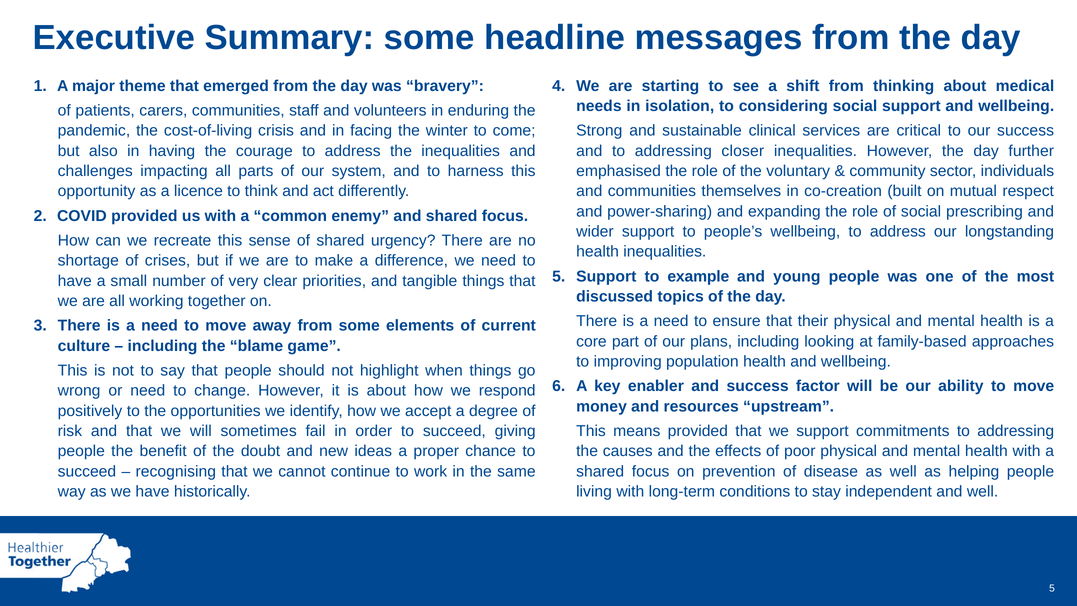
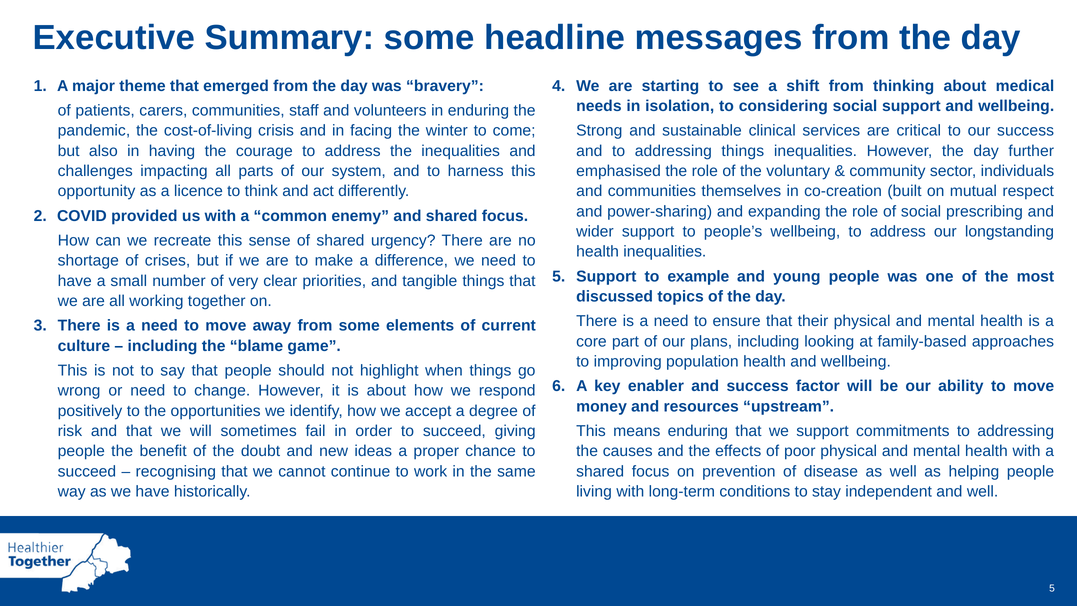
addressing closer: closer -> things (743, 151)
means provided: provided -> enduring (698, 431)
